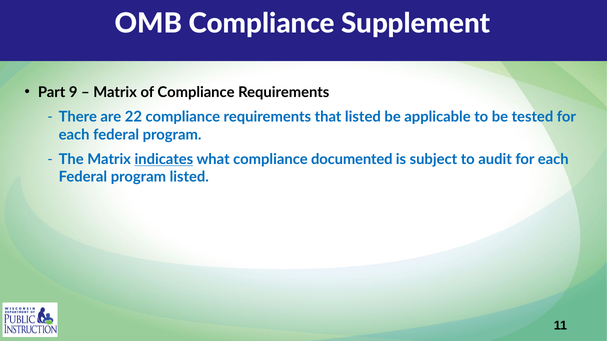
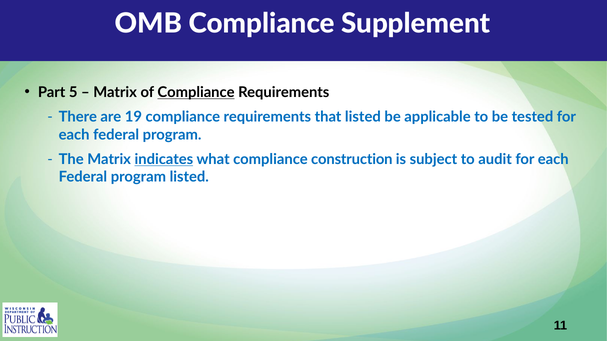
9: 9 -> 5 (73, 93)
Compliance underline: none -> present (196, 93)
22: 22 -> 19 (133, 117)
documented: documented -> construction (352, 160)
